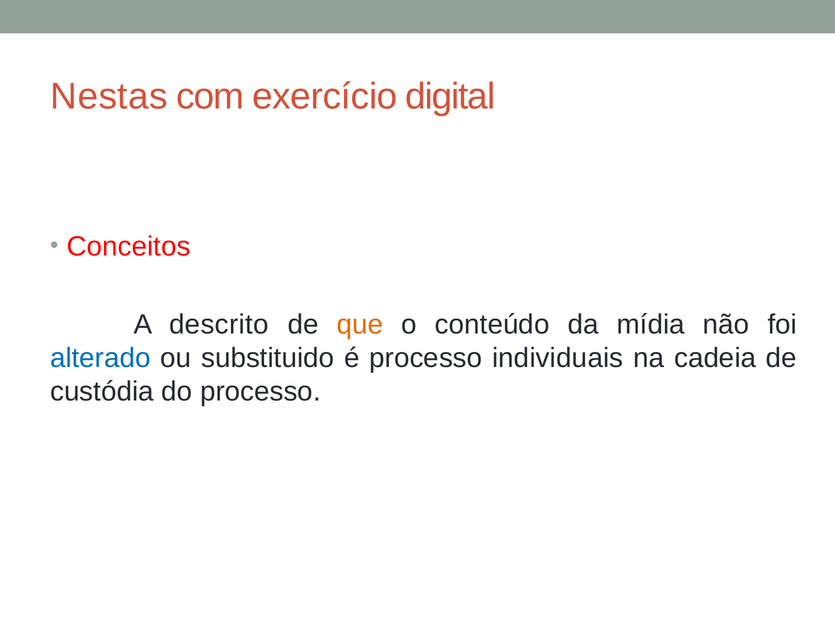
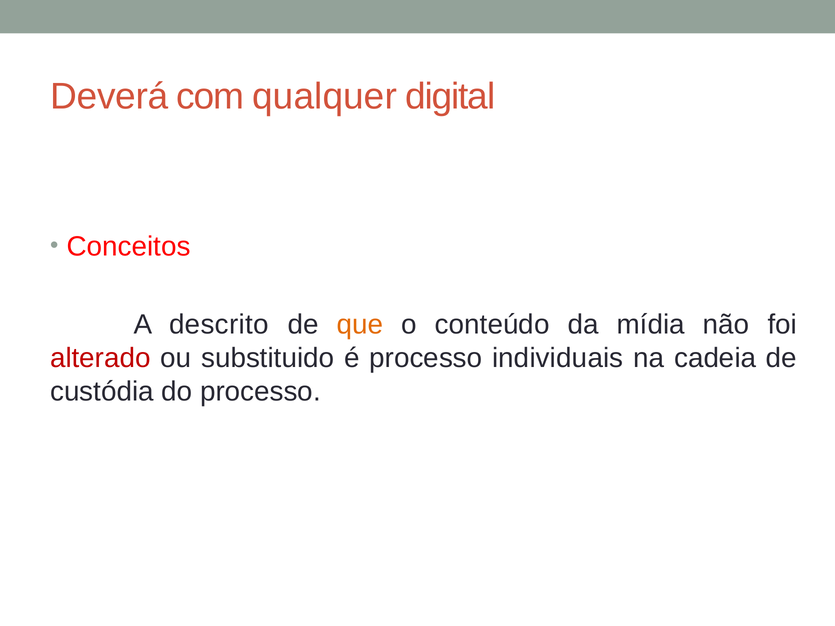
Nestas: Nestas -> Deverá (109, 97)
exercício: exercício -> qualquer (325, 97)
alterado colour: blue -> red (100, 358)
